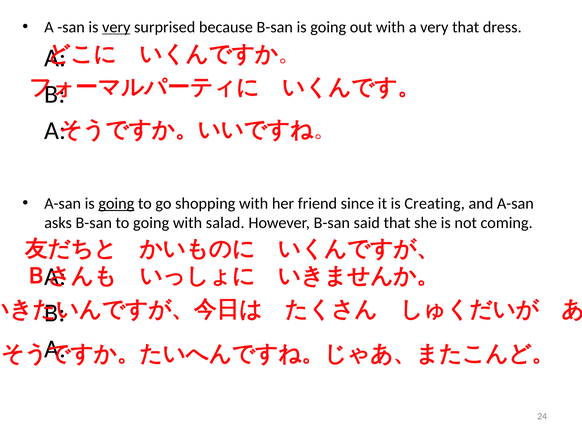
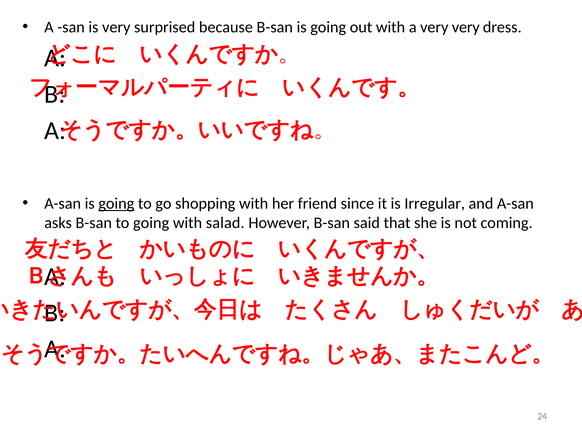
very underline: present -> none (116, 27)
very that: that -> very (466, 27)
Creating: Creating -> Irregular (435, 204)
